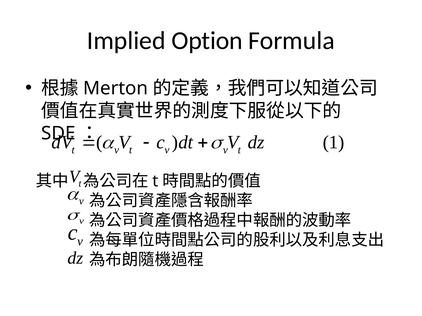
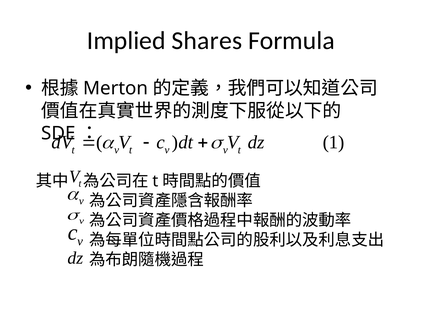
Option: Option -> Shares (207, 41)
